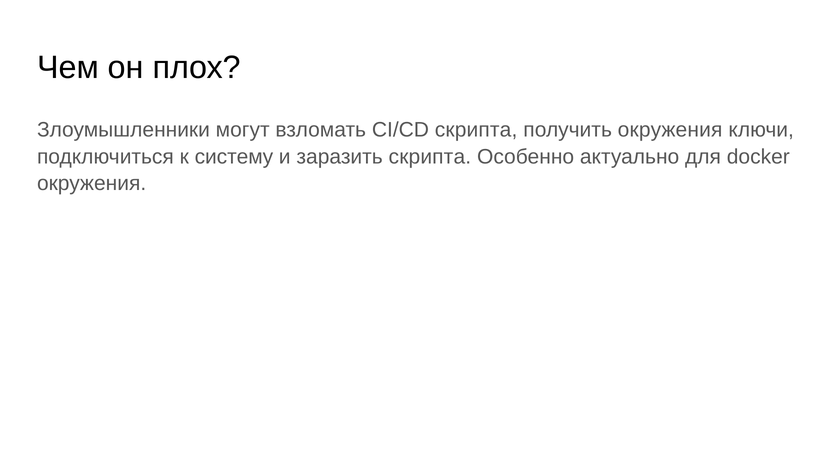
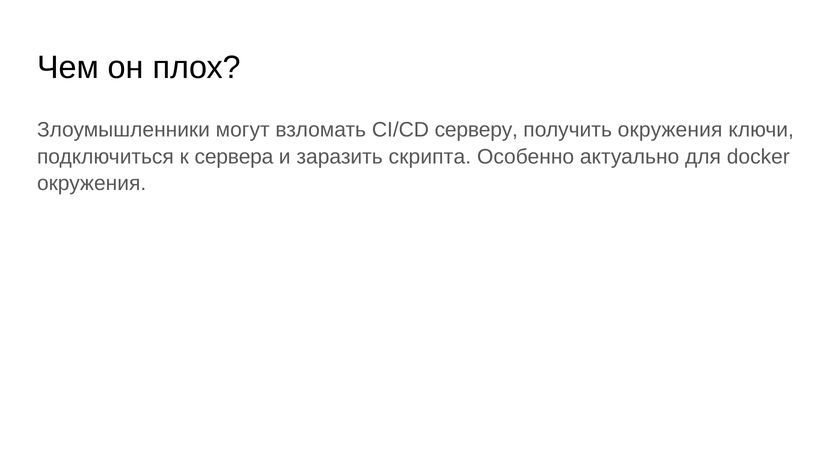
CI/CD скрипта: скрипта -> серверу (476, 130)
систему: систему -> сервера (234, 157)
